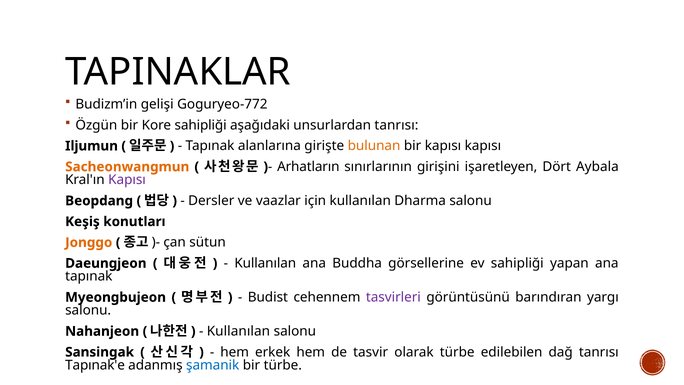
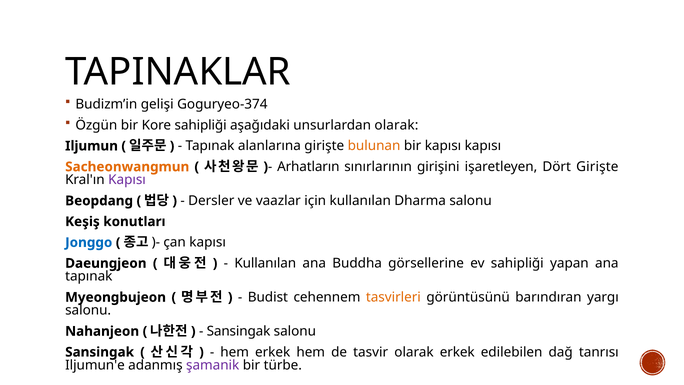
Goguryeo-772: Goguryeo-772 -> Goguryeo-374 (222, 104)
unsurlardan tanrısı: tanrısı -> olarak (396, 125)
Dört Aybala: Aybala -> Girişte (597, 167)
Jonggo colour: orange -> blue (89, 242)
çan sütun: sütun -> kapısı (208, 242)
tasvirleri colour: purple -> orange (393, 297)
Kullanılan: Kullanılan -> Sansingak (239, 331)
olarak türbe: türbe -> erkek (457, 352)
Tapınak'e: Tapınak'e -> Iljumun'e (95, 365)
şamanik colour: blue -> purple (213, 365)
